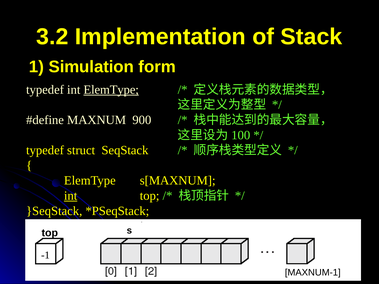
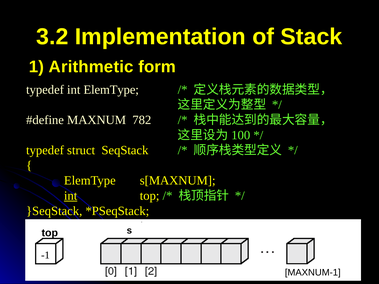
Simulation: Simulation -> Arithmetic (91, 67)
ElemType underline: present -> none (111, 90)
900: 900 -> 782 (142, 120)
